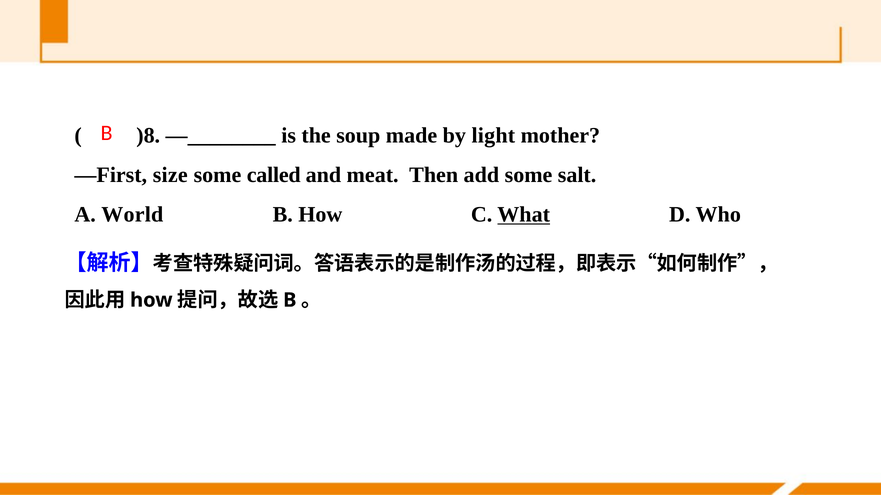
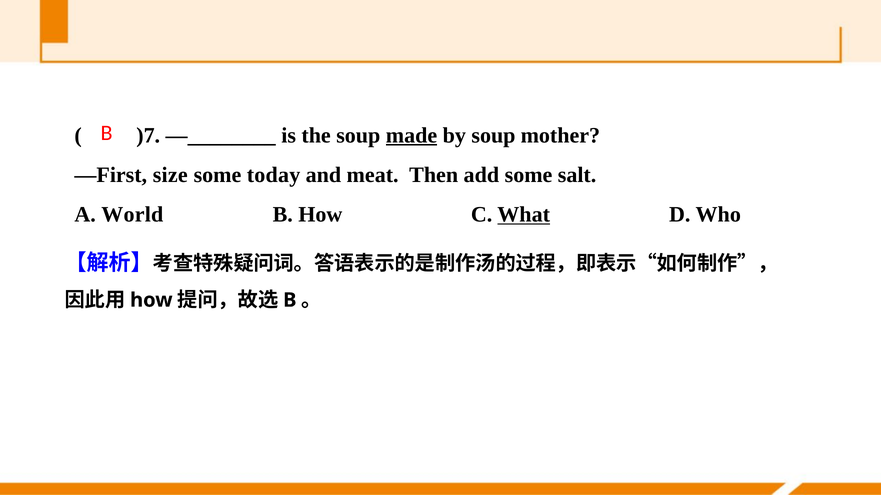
)8: )8 -> )7 (148, 135)
made underline: none -> present (412, 135)
by light: light -> soup (493, 135)
called: called -> today (274, 175)
